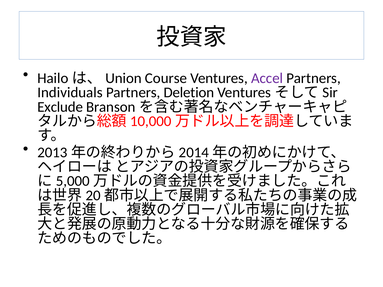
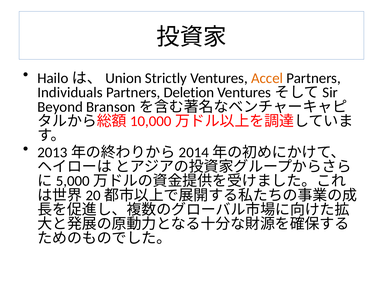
Course: Course -> Strictly (166, 78)
Accel colour: purple -> orange (267, 78)
Exclude: Exclude -> Beyond (60, 107)
